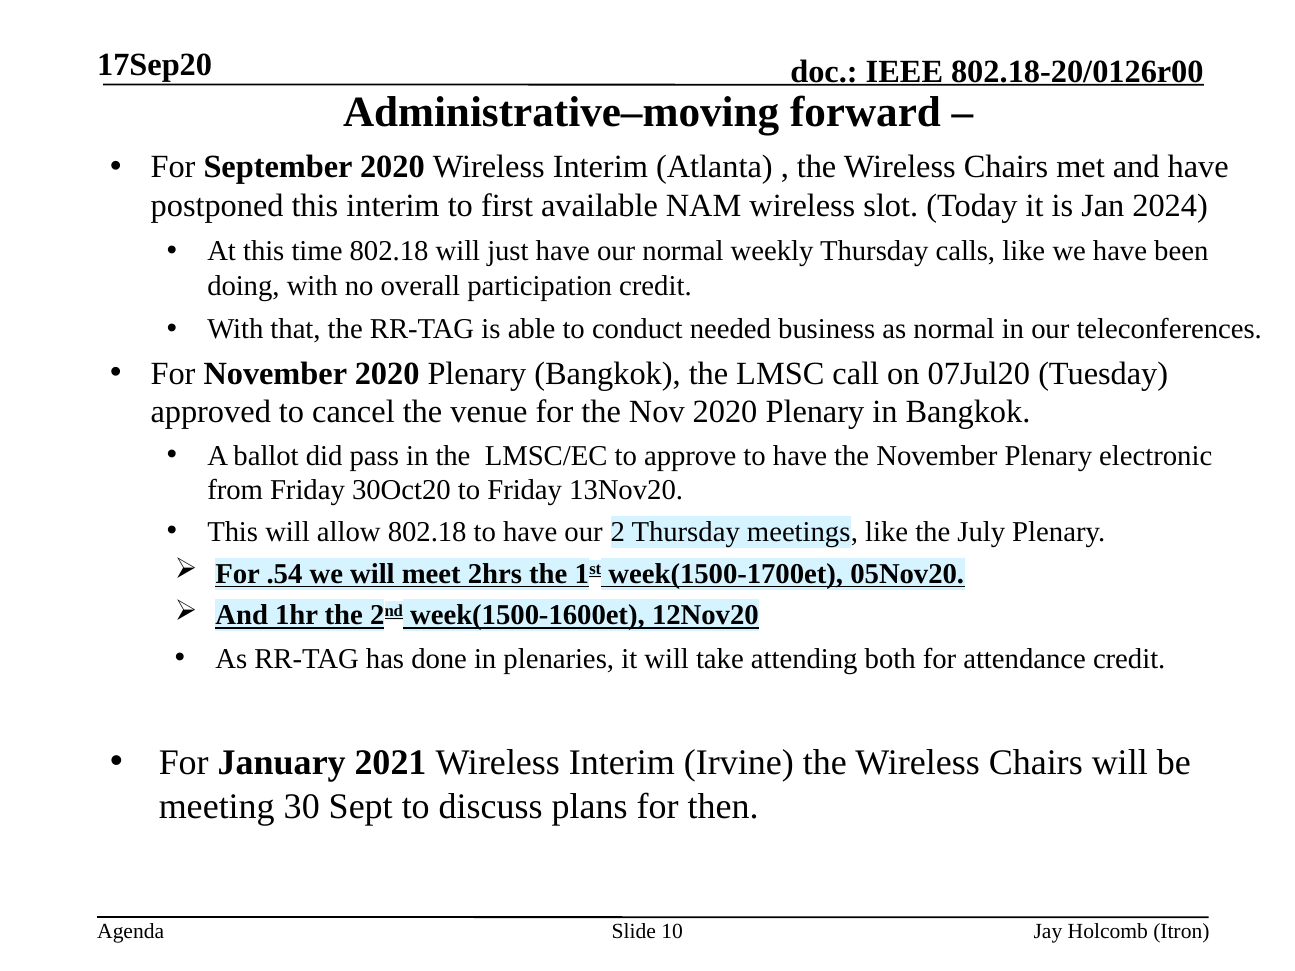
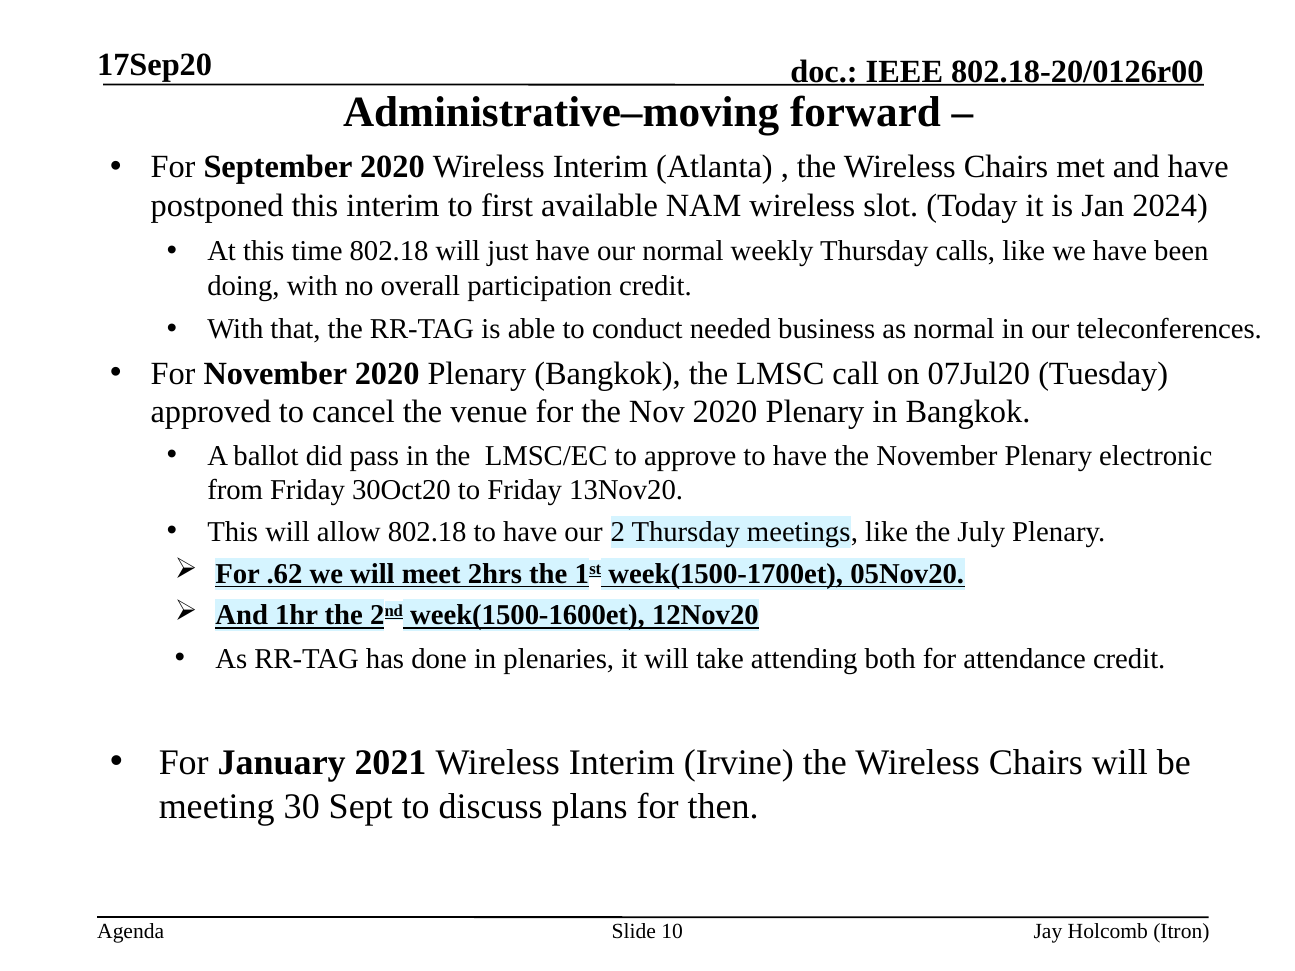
.54: .54 -> .62 (284, 574)
